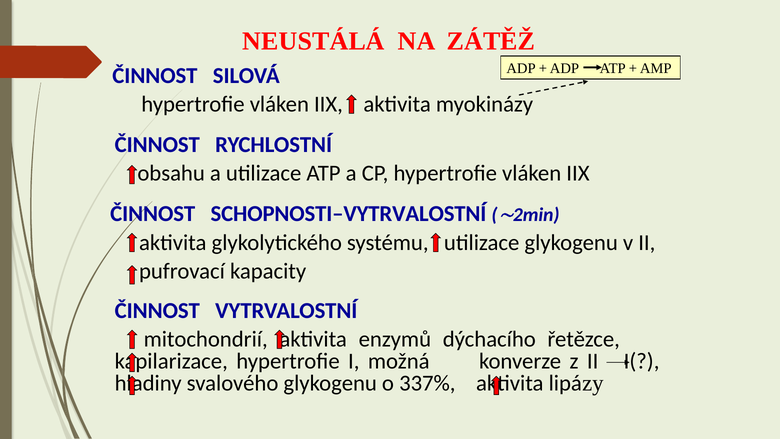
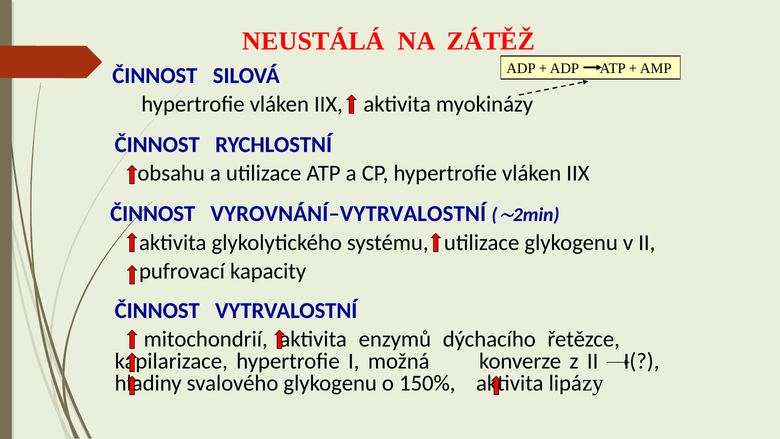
SCHOPNOSTI–VYTRVALOSTNÍ: SCHOPNOSTI–VYTRVALOSTNÍ -> VYROVNÁNÍ–VYTRVALOSTNÍ (348, 214)
337%: 337% -> 150% (427, 383)
